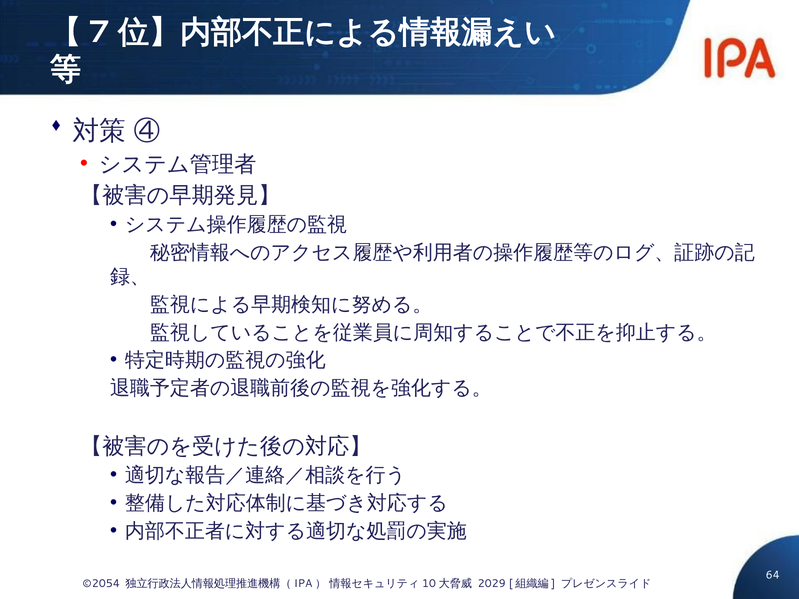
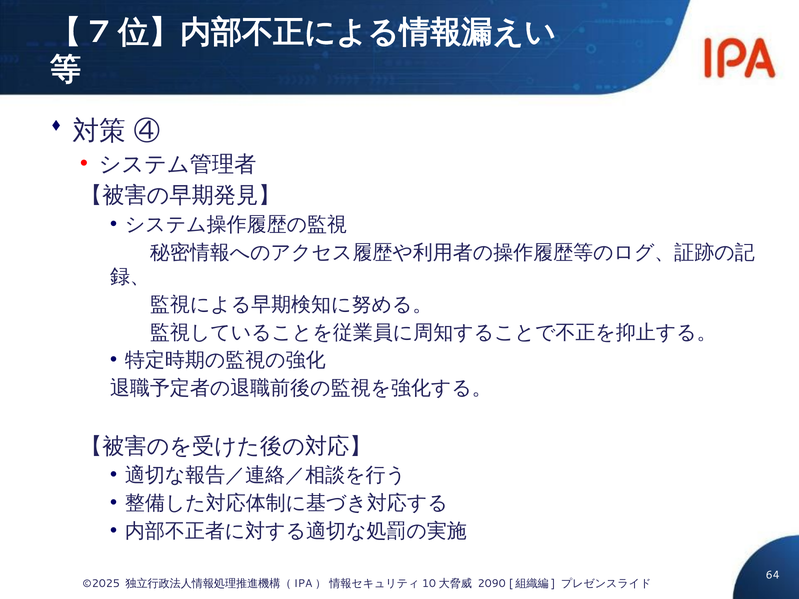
©2054: ©2054 -> ©2025 (101, 584)
2029: 2029 -> 2090 (492, 584)
